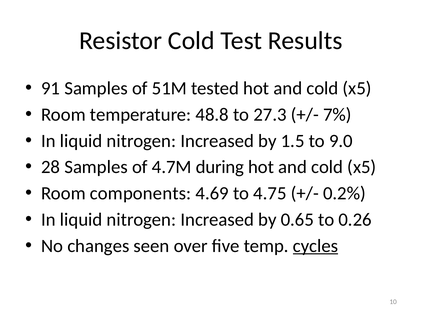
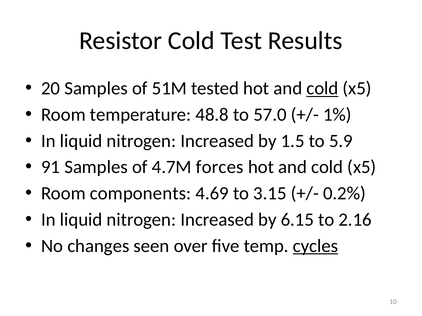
91: 91 -> 20 (51, 89)
cold underline: none -> present (322, 89)
27.3: 27.3 -> 57.0 (270, 115)
7%: 7% -> 1% (337, 115)
9.0: 9.0 -> 5.9 (341, 141)
28: 28 -> 91 (51, 167)
during: during -> forces (220, 167)
4.75: 4.75 -> 3.15 (270, 194)
0.65: 0.65 -> 6.15 (297, 220)
0.26: 0.26 -> 2.16 (355, 220)
